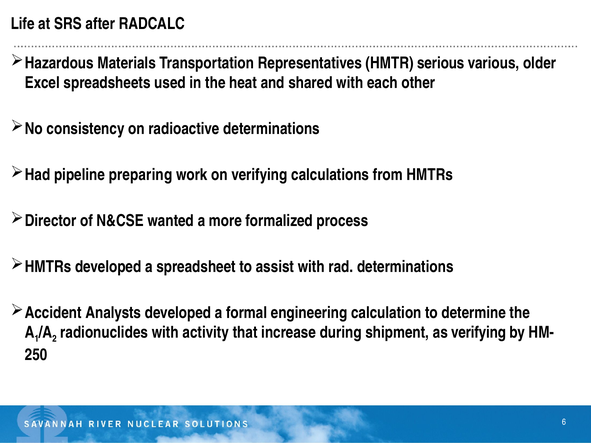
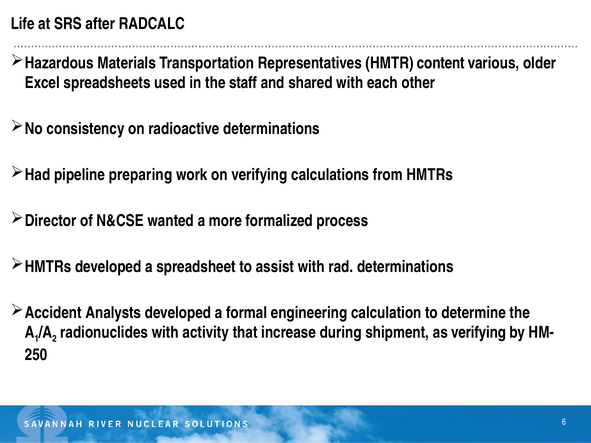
serious: serious -> content (441, 63)
heat: heat -> staff (243, 83)
